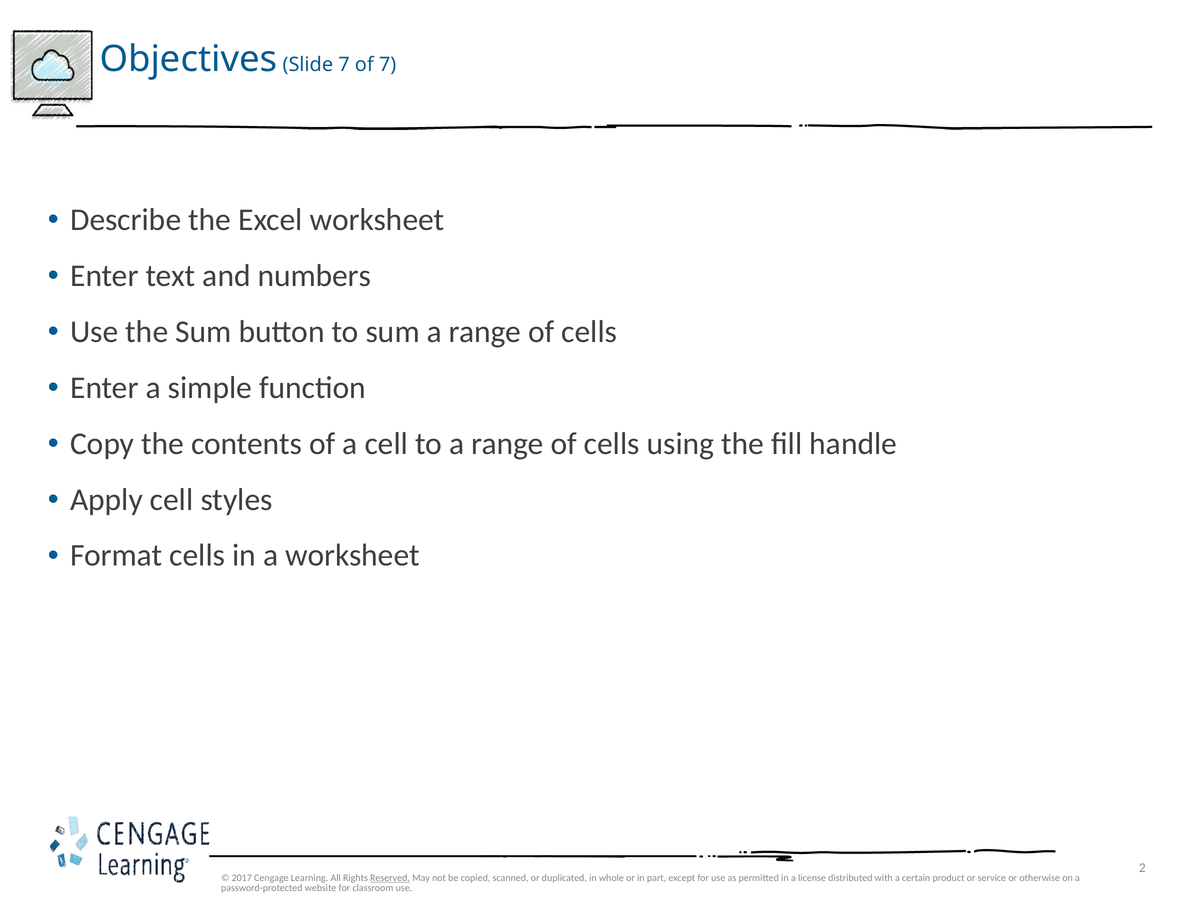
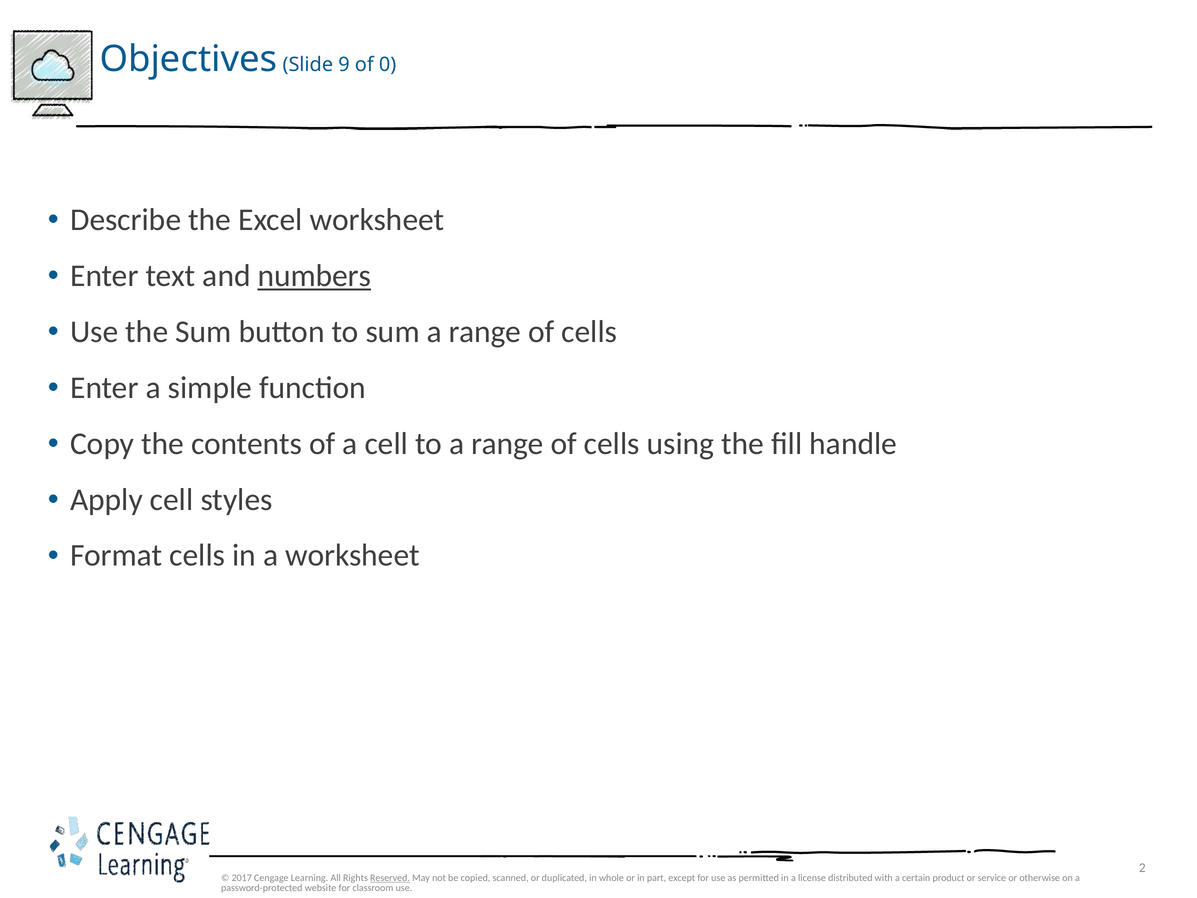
Slide 7: 7 -> 9 (344, 64)
of 7: 7 -> 0 (388, 64)
numbers underline: none -> present (314, 276)
